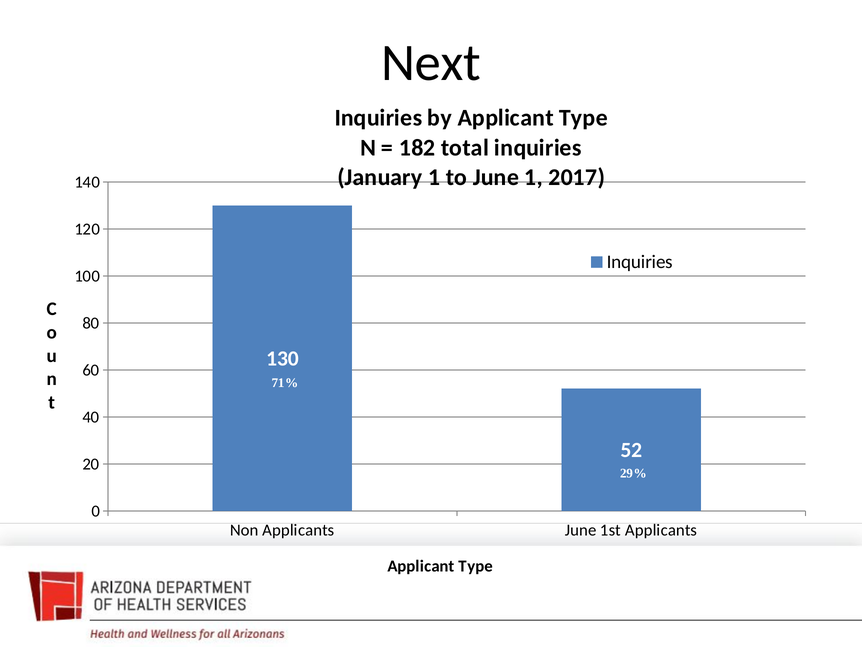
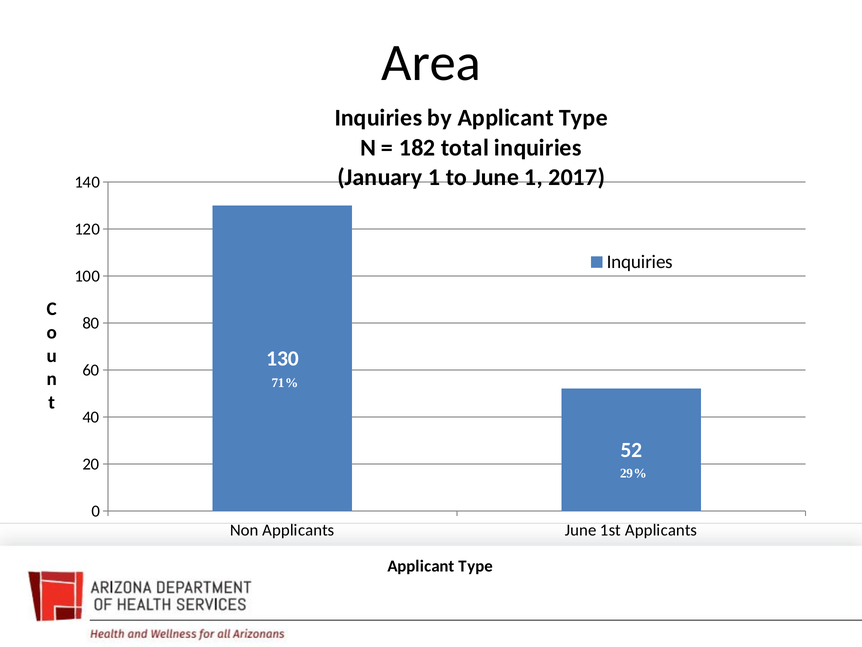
Next: Next -> Area (431, 63)
